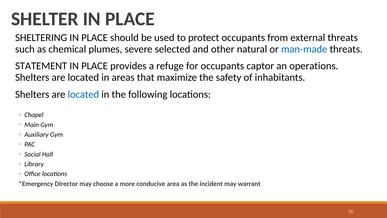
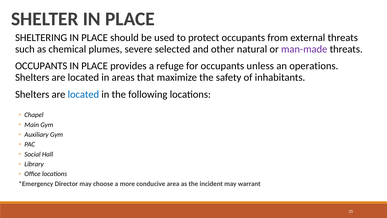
man-made colour: blue -> purple (304, 49)
STATEMENT: STATEMENT -> OCCUPANTS (41, 66)
captor: captor -> unless (260, 66)
